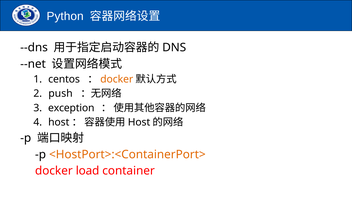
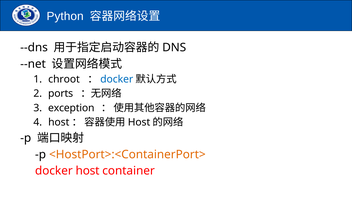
centos: centos -> chroot (64, 79)
docker colour: orange -> blue (117, 79)
push: push -> ports (61, 94)
docker load: load -> host (88, 171)
